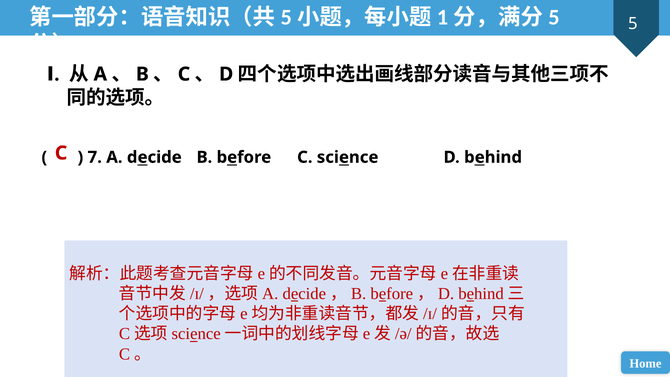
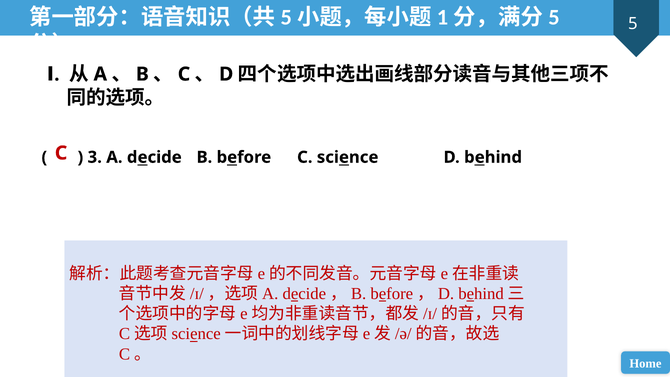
7: 7 -> 3 (95, 157)
